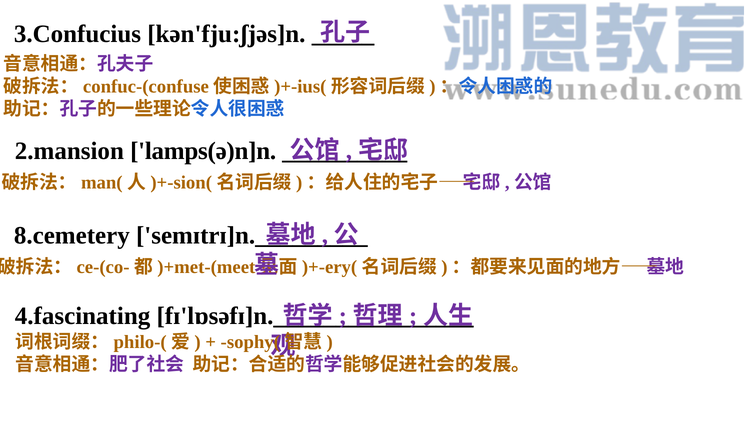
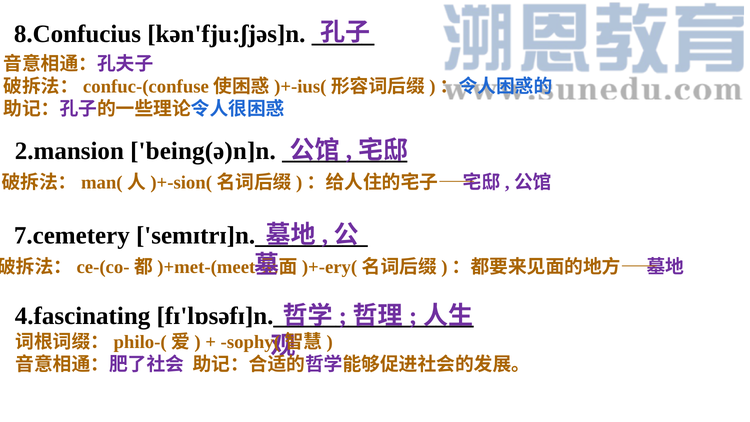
3.Confucius: 3.Confucius -> 8.Confucius (77, 34)
lamps(ə)n]n: lamps(ə)n]n -> being(ə)n]n (203, 151)
8.cemetery: 8.cemetery -> 7.cemetery (72, 235)
